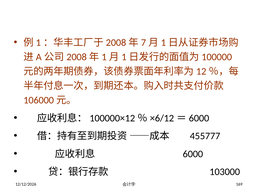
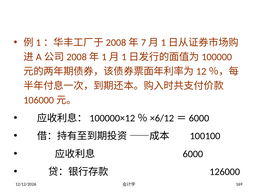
455777: 455777 -> 100100 (205, 136)
103000: 103000 -> 126000 (225, 172)
